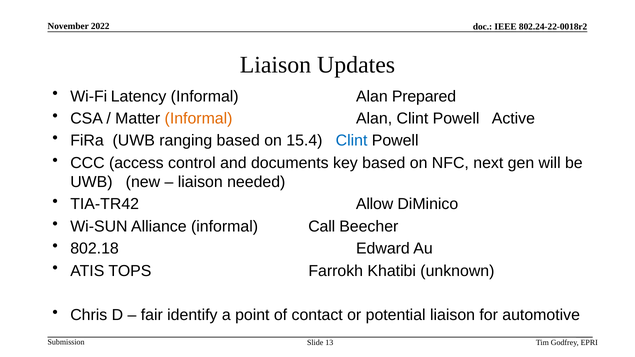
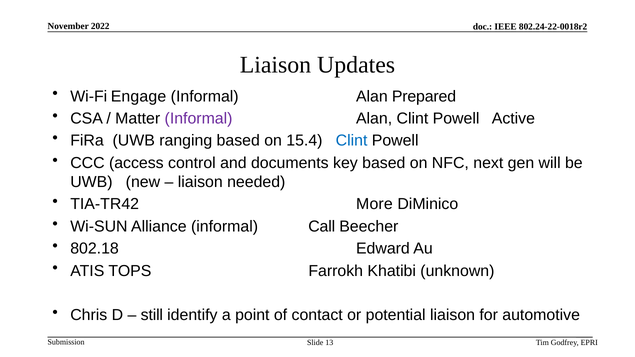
Latency: Latency -> Engage (138, 96)
Informal colour: orange -> purple (199, 119)
Allow: Allow -> More (374, 204)
fair: fair -> still (152, 315)
